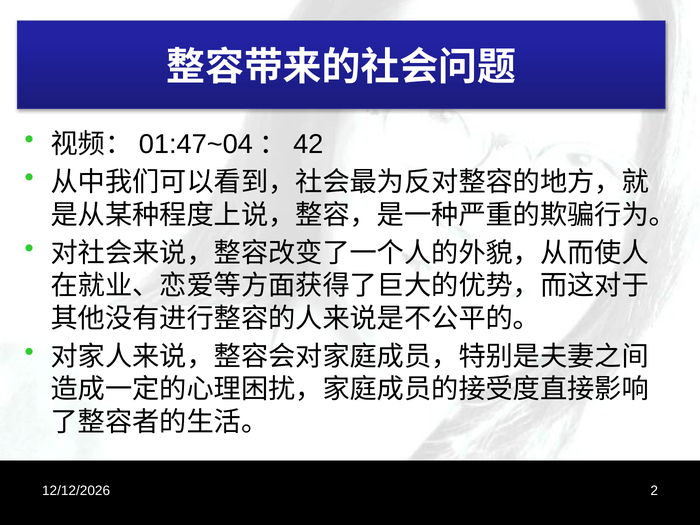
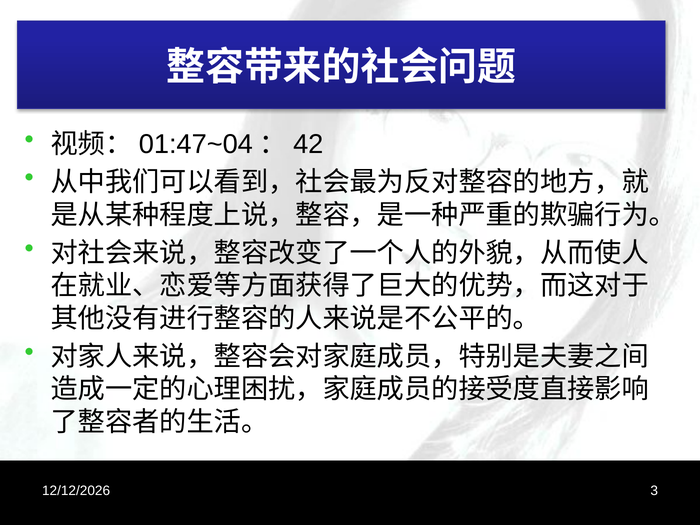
2: 2 -> 3 (654, 491)
